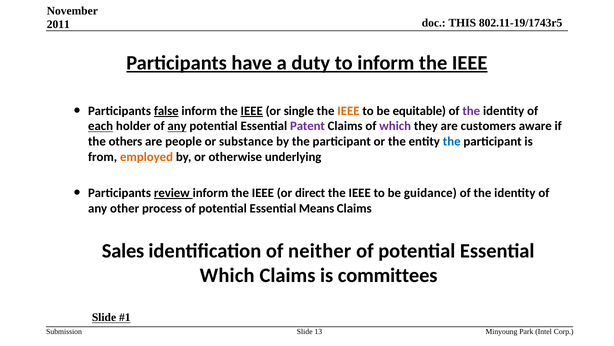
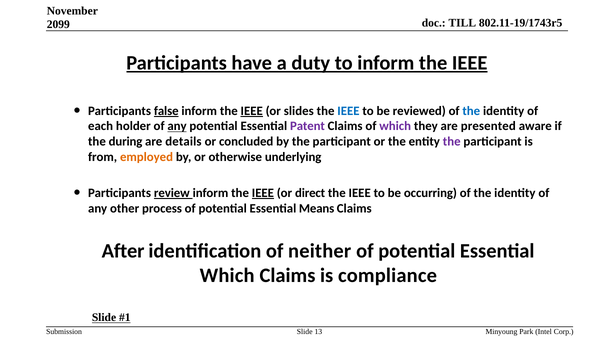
THIS: THIS -> TILL (462, 23)
2011: 2011 -> 2099 (58, 25)
single: single -> slides (299, 111)
IEEE colour: orange -> blue (348, 111)
equitable: equitable -> reviewed (419, 111)
the colour: purple -> blue (471, 111)
each underline: present -> none (101, 126)
customers: customers -> presented (488, 126)
others: others -> during (126, 141)
people: people -> details (183, 141)
substance: substance -> concluded (246, 141)
the colour: blue -> purple (452, 141)
IEEE underline: none -> present (263, 193)
guidance: guidance -> occurring (430, 193)
Sales: Sales -> After (123, 250)
committees: committees -> compliance (387, 275)
